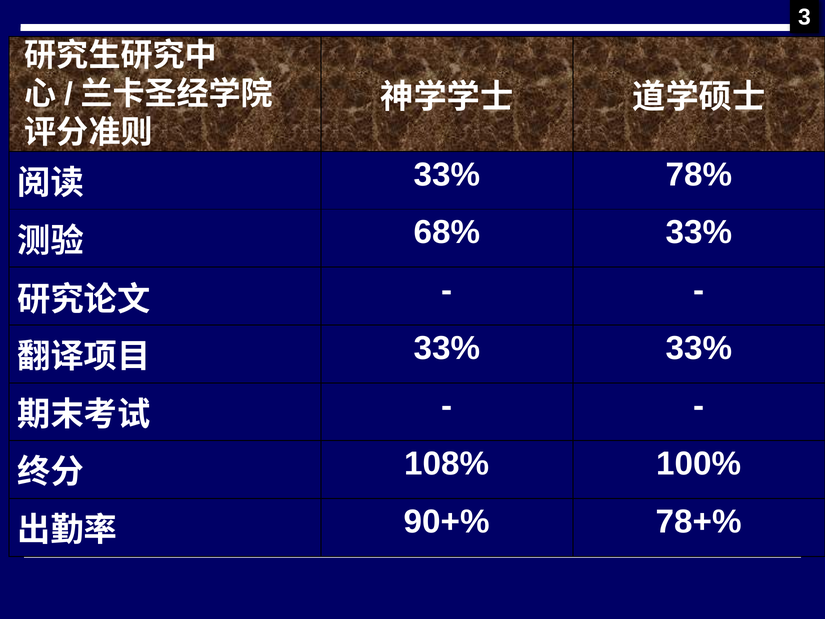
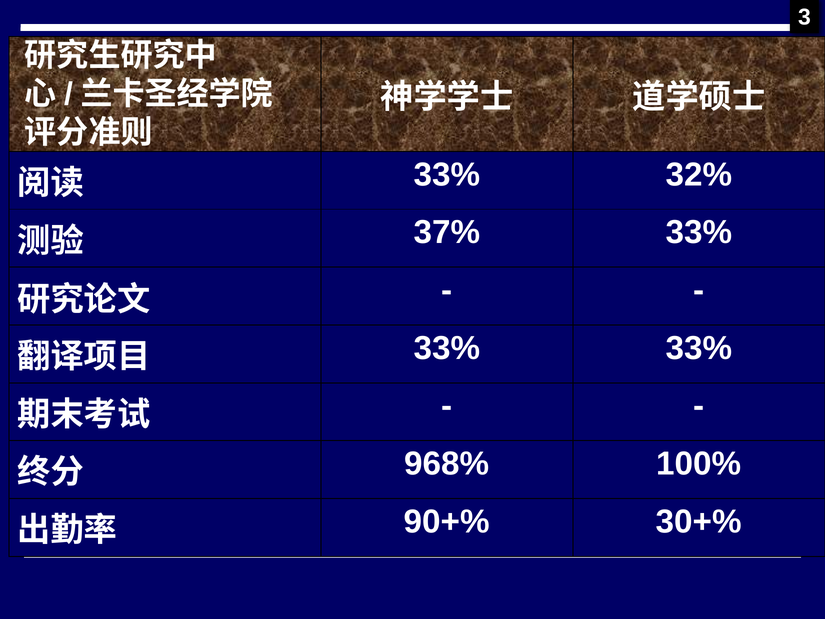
78%: 78% -> 32% (699, 175)
68%: 68% -> 37% (447, 232)
108%: 108% -> 968% (447, 464)
78+%: 78+% -> 30+% (699, 521)
